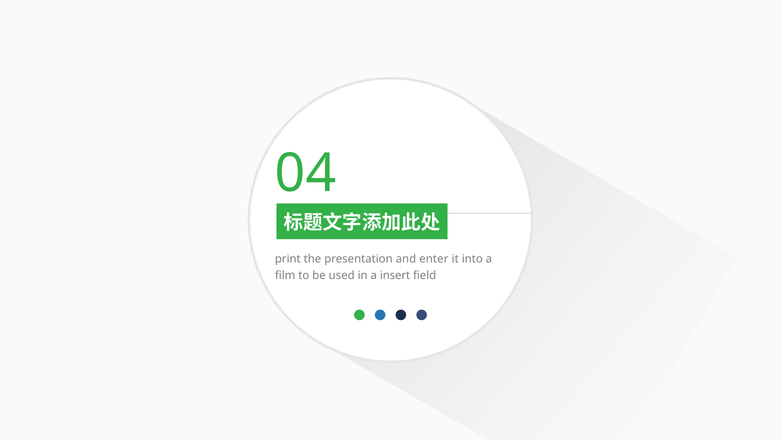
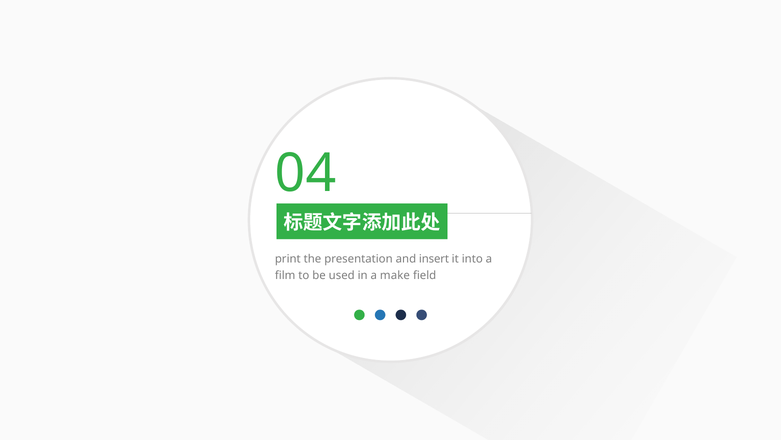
enter: enter -> insert (434, 259)
insert: insert -> make (395, 275)
